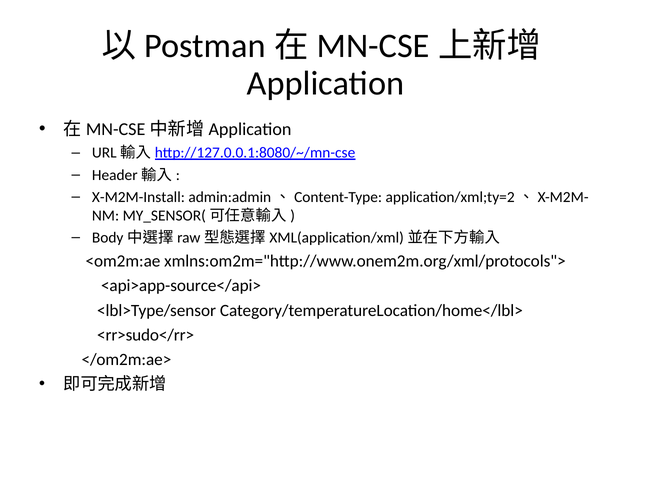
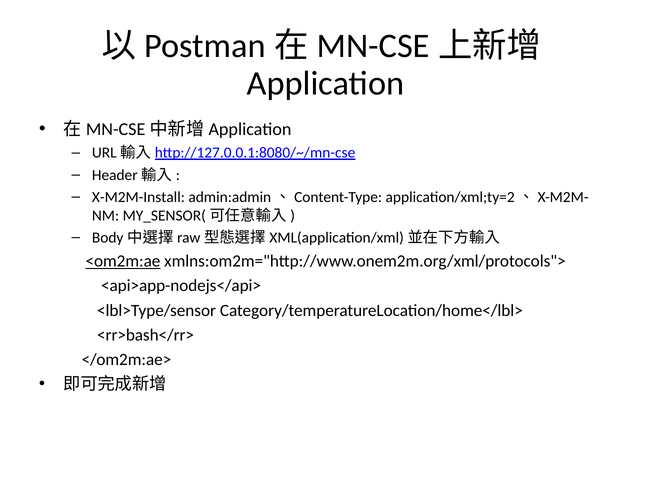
<om2m:ae underline: none -> present (123, 261)
<api>app-source</api>: <api>app-source</api> -> <api>app-nodejs</api> (181, 286)
<rr>sudo</rr>: <rr>sudo</rr> -> <rr>bash</rr> (146, 335)
